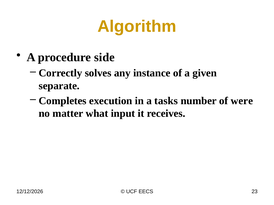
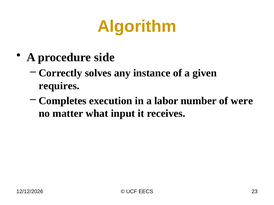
separate: separate -> requires (59, 86)
tasks: tasks -> labor (166, 101)
